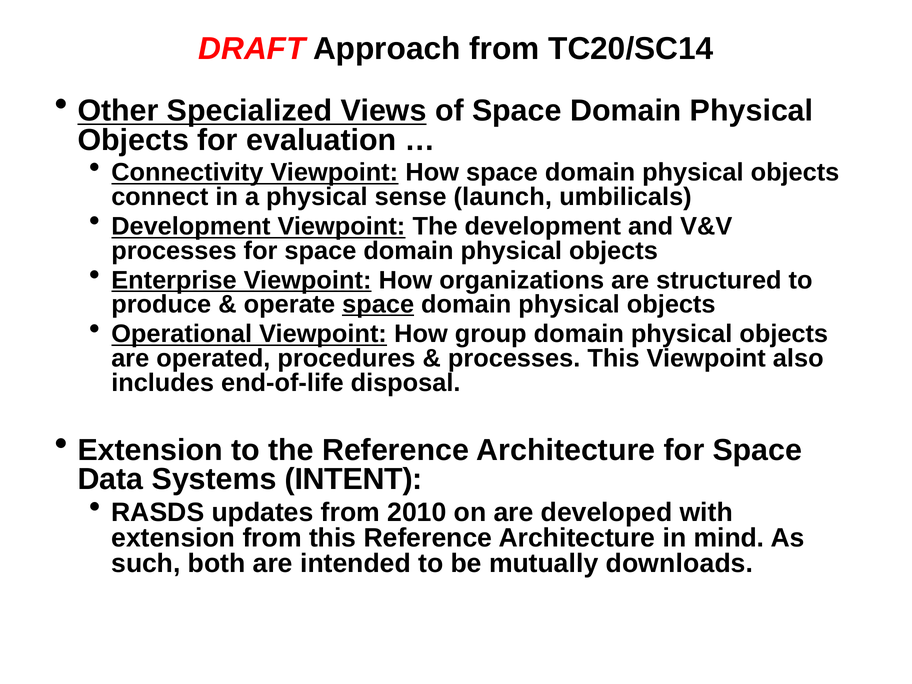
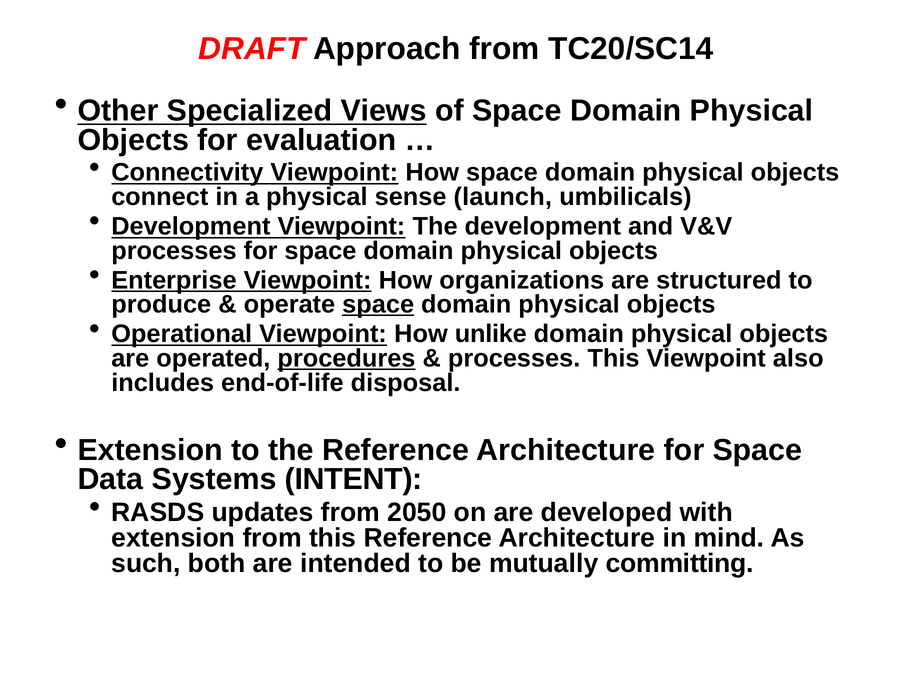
group: group -> unlike (491, 334)
procedures underline: none -> present (346, 358)
2010: 2010 -> 2050 (417, 512)
downloads: downloads -> committing (680, 564)
